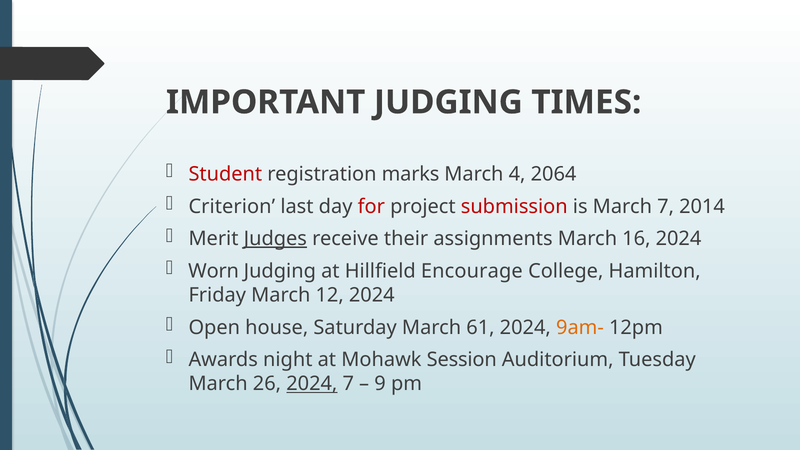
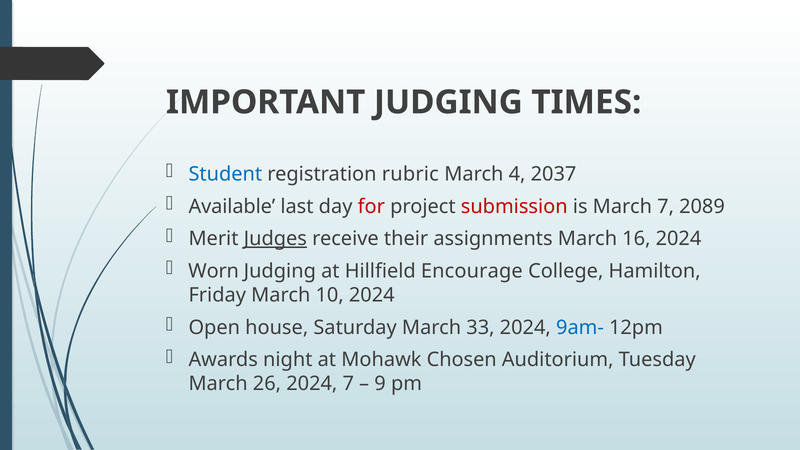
Student colour: red -> blue (225, 174)
marks: marks -> rubric (410, 174)
2064: 2064 -> 2037 (554, 174)
Criterion: Criterion -> Available (232, 206)
2014: 2014 -> 2089 (702, 206)
12: 12 -> 10 (330, 295)
61: 61 -> 33 (480, 327)
9am- colour: orange -> blue (580, 327)
Session: Session -> Chosen (462, 360)
2024 underline: present -> none (312, 384)
